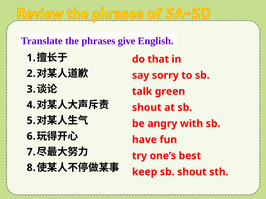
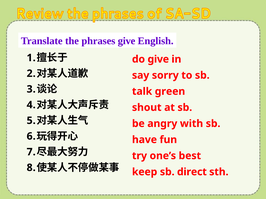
do that: that -> give (158, 59)
sb shout: shout -> direct (192, 172)
